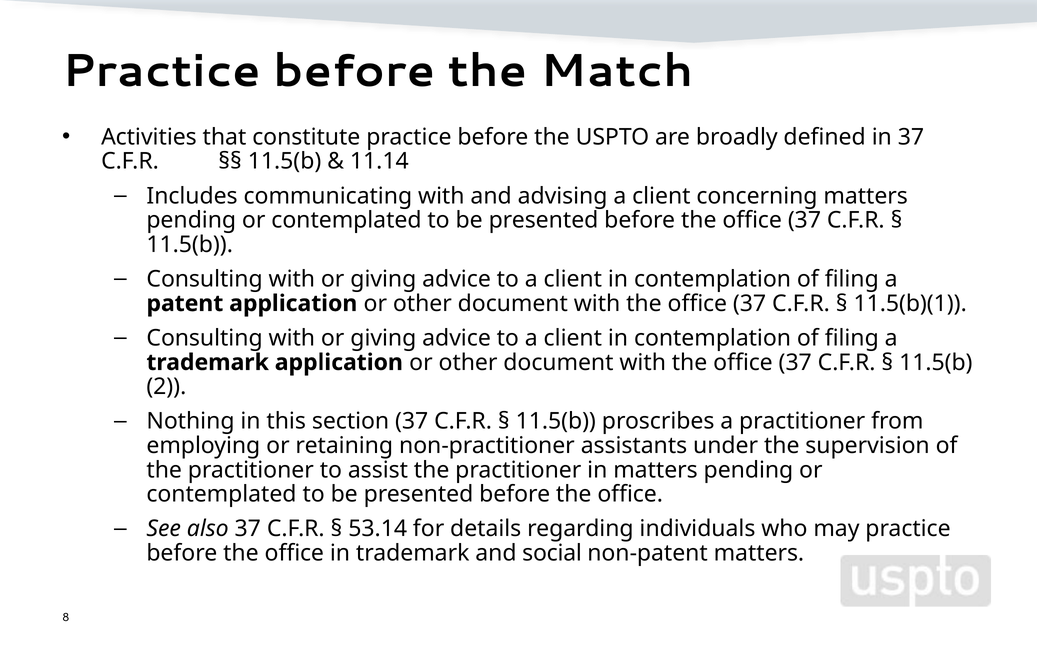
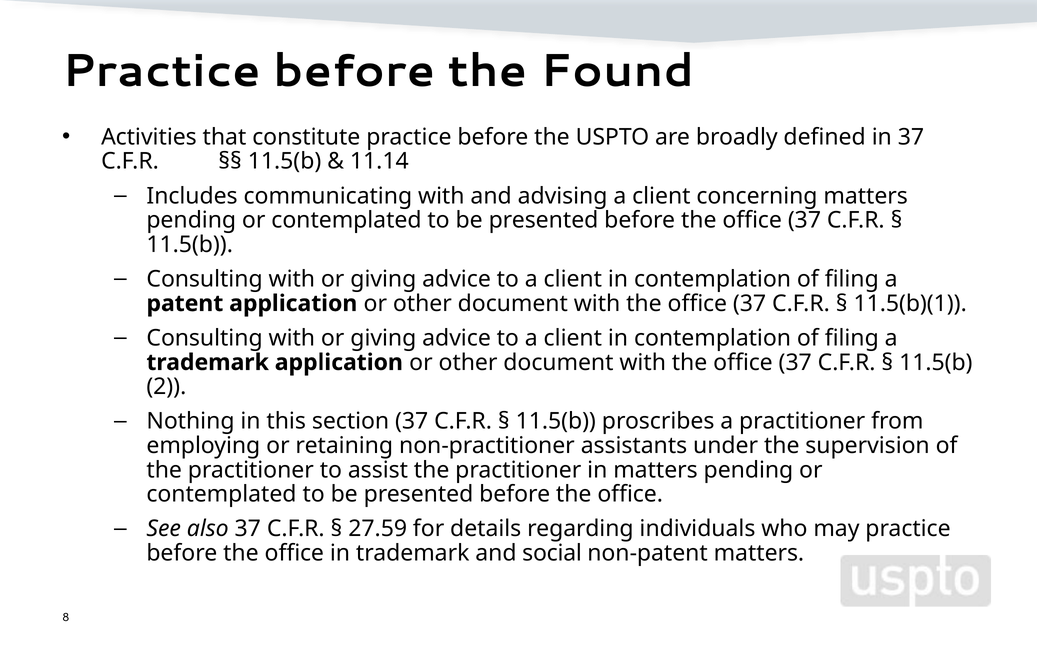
Match: Match -> Found (617, 71)
53.14: 53.14 -> 27.59 (378, 529)
